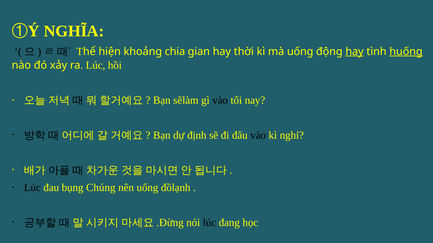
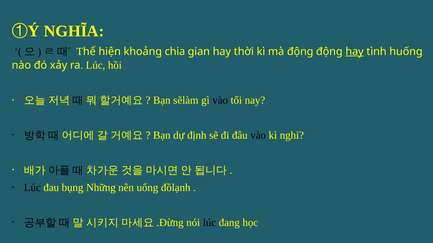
mà uống: uống -> động (300, 52)
huống underline: present -> none (406, 52)
Chúng: Chúng -> Những (101, 188)
